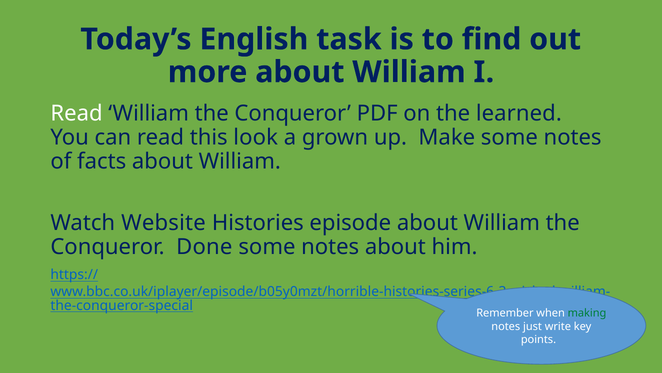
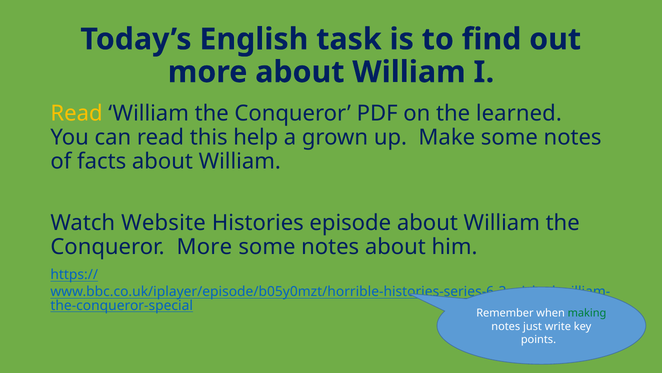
Read colour: white -> yellow (77, 113)
look: look -> help (256, 137)
Conqueror Done: Done -> More (204, 246)
